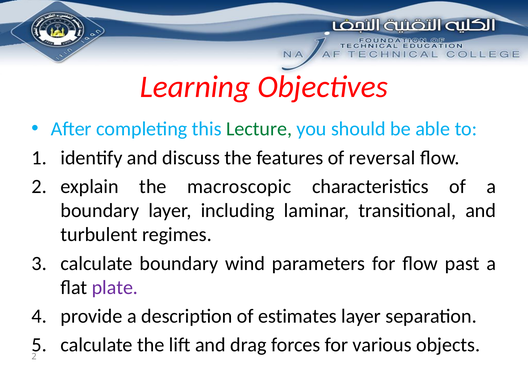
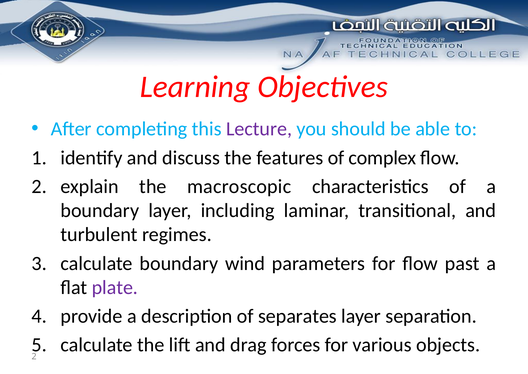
Lecture colour: green -> purple (259, 129)
reversal: reversal -> complex (382, 158)
estimates: estimates -> separates (297, 316)
